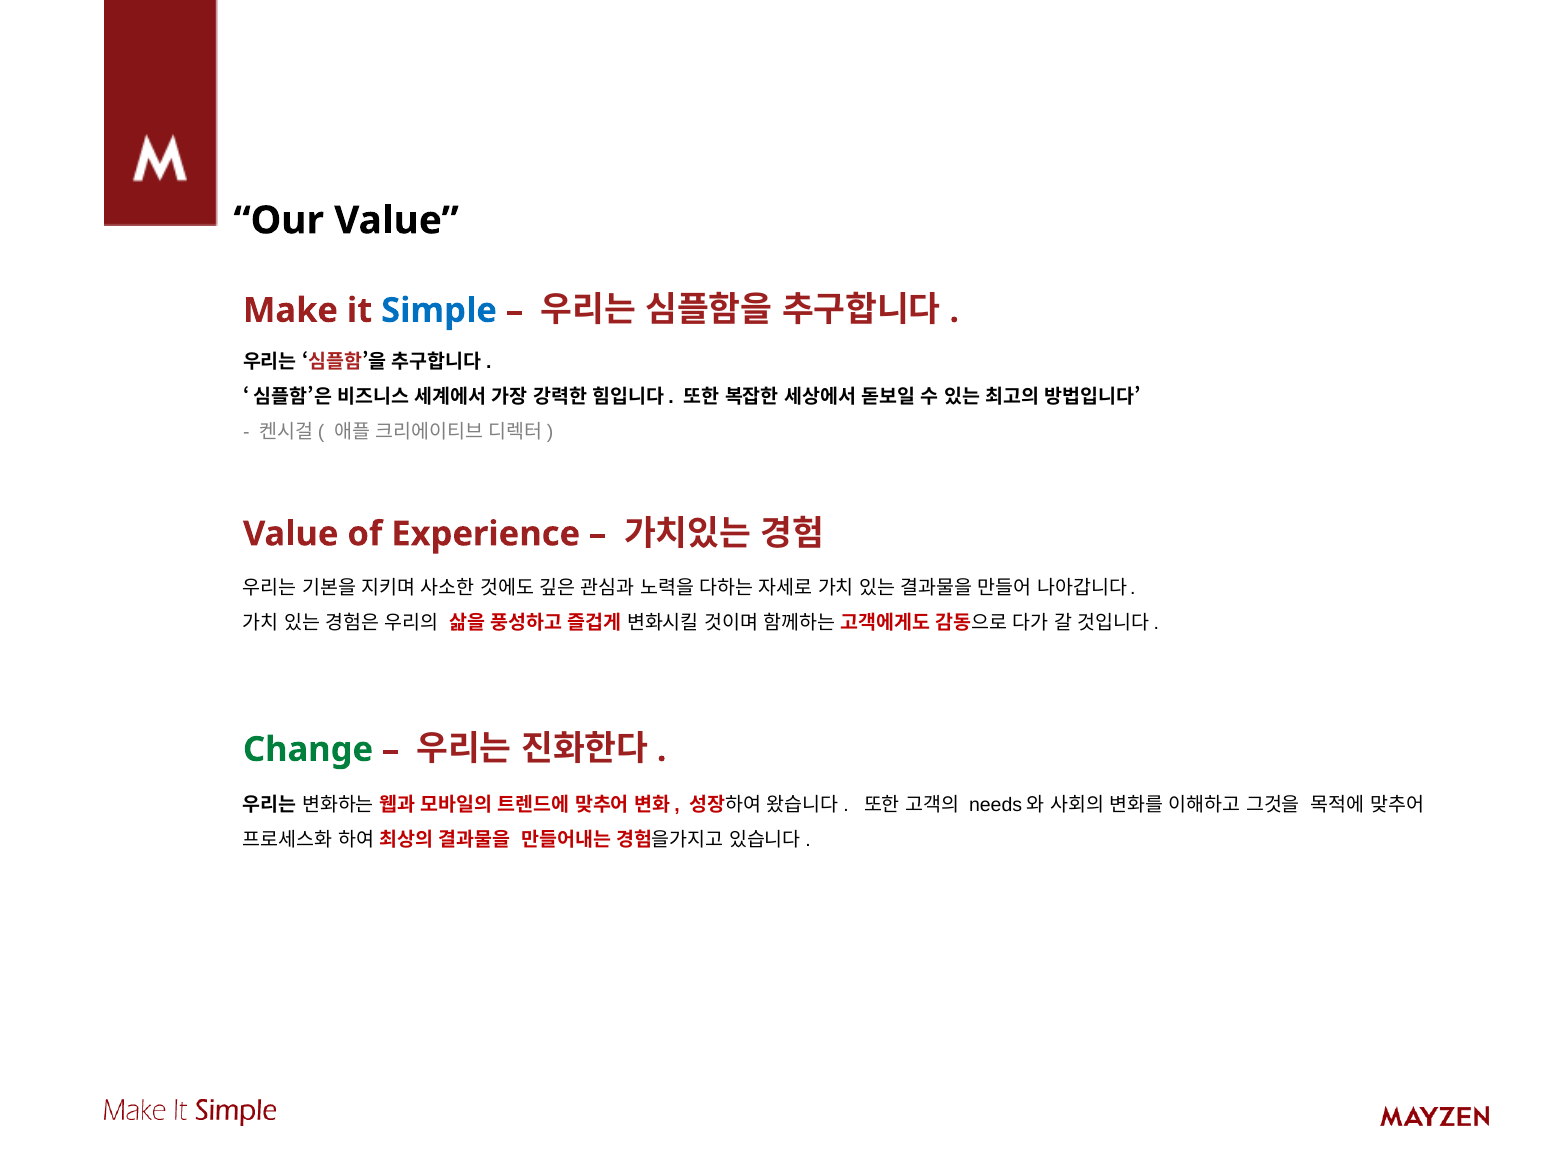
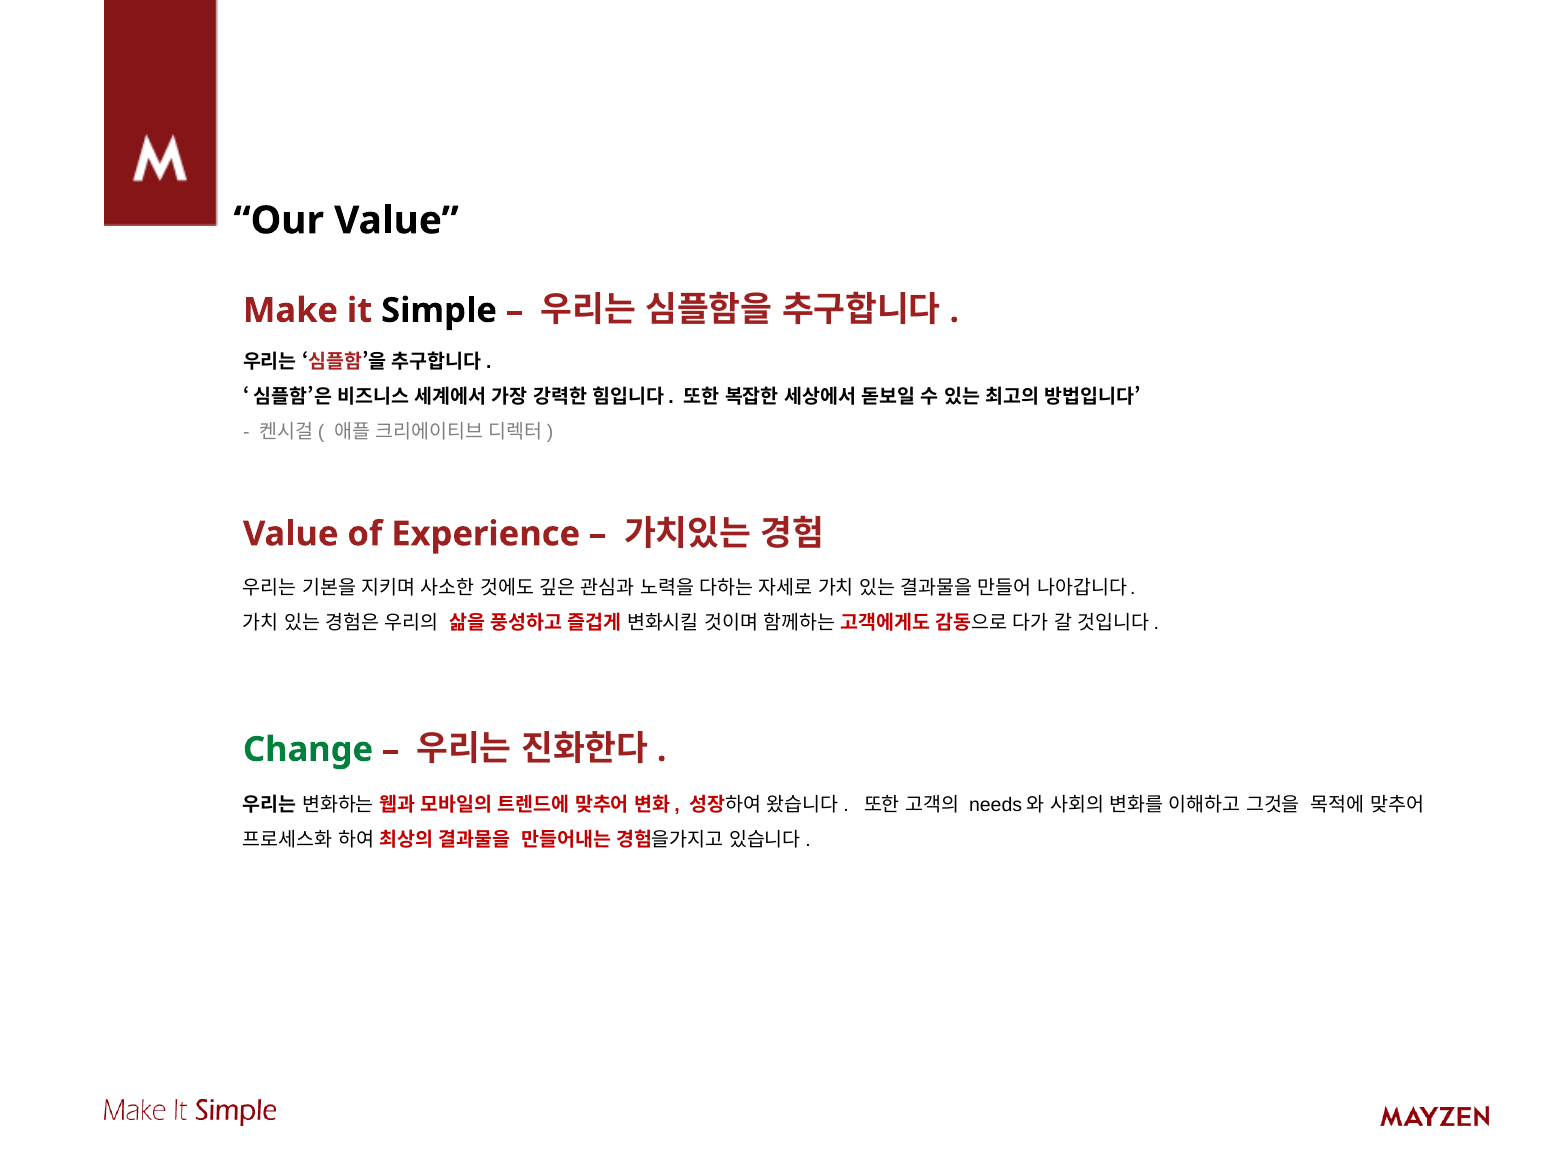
Simple colour: blue -> black (439, 310)
